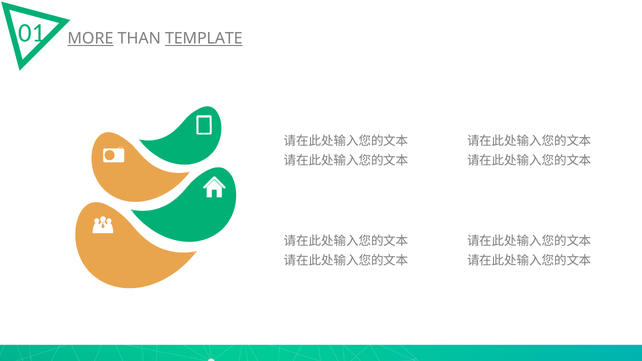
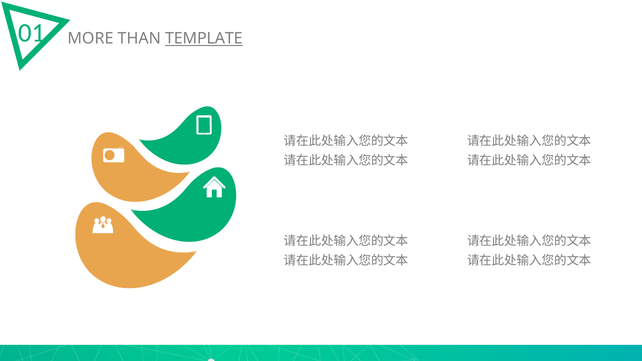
MORE underline: present -> none (90, 39)
